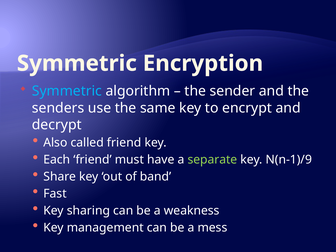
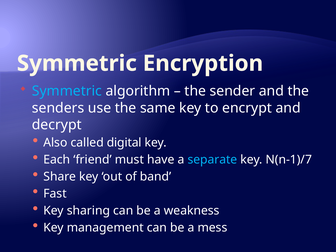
called friend: friend -> digital (124, 143)
separate colour: light green -> light blue (212, 160)
N(n-1)/9: N(n-1)/9 -> N(n-1)/7 (289, 160)
